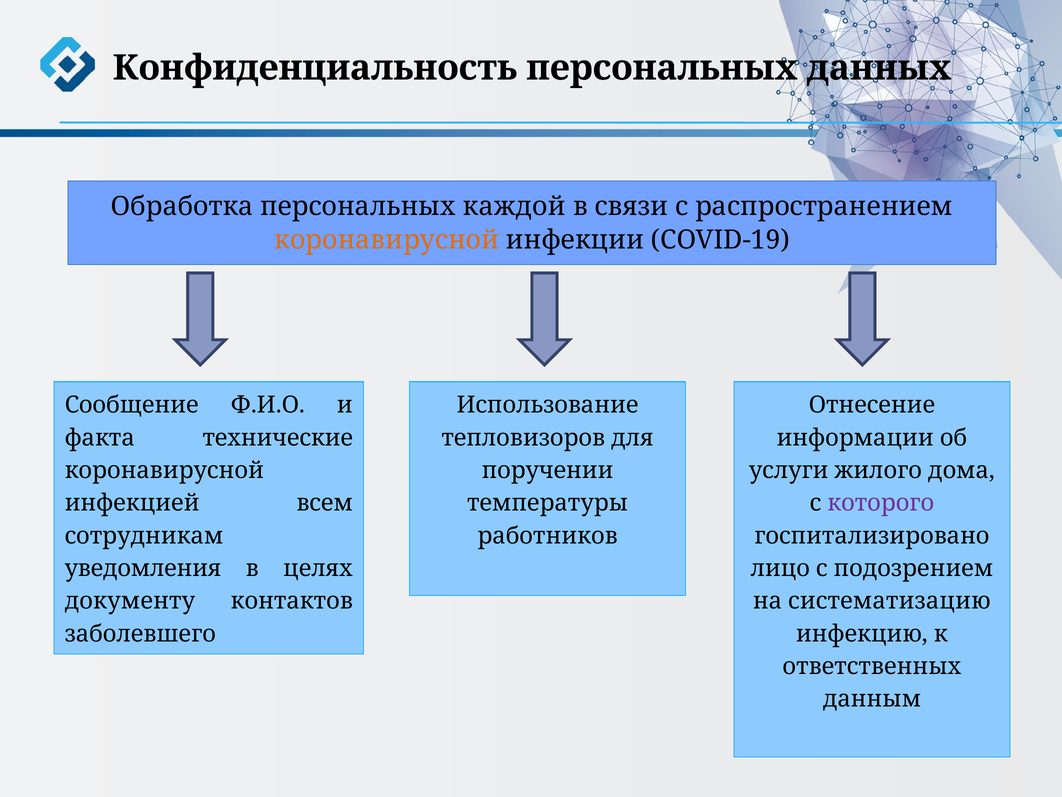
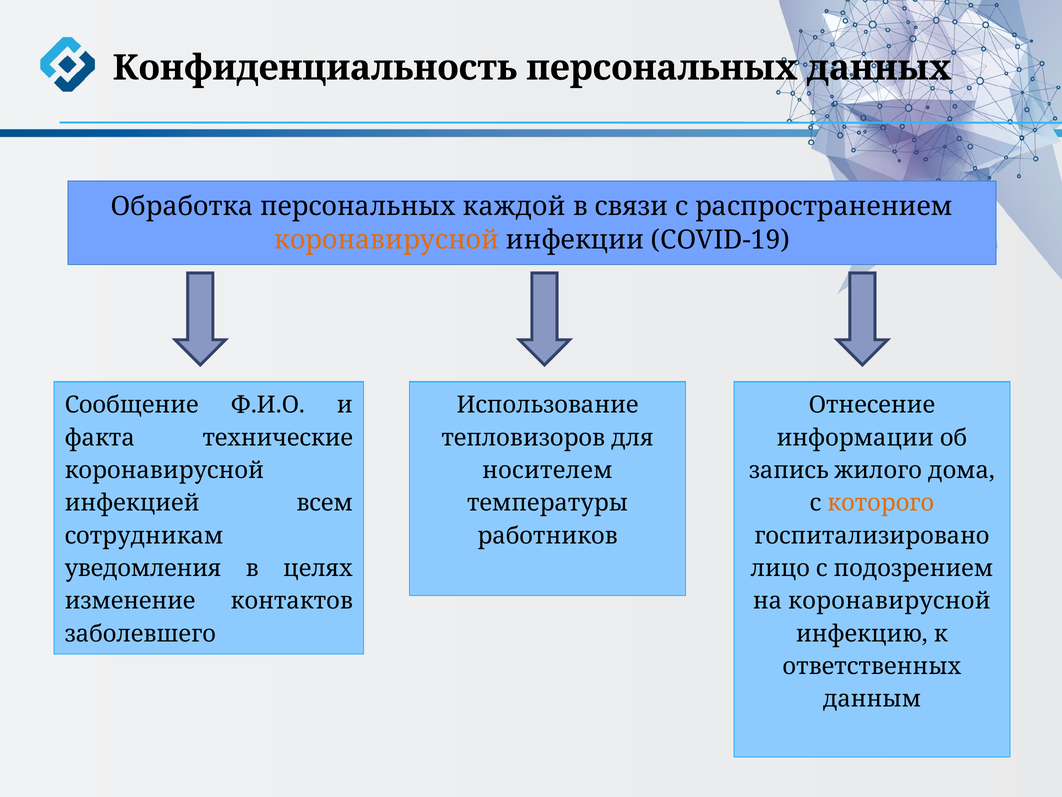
поручении: поручении -> носителем (547, 470)
услуги: услуги -> запись (789, 470)
которого colour: purple -> orange (881, 503)
документу: документу -> изменение (130, 601)
на систематизацию: систематизацию -> коронавирусной (889, 601)
